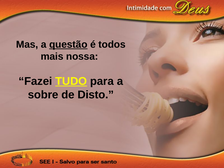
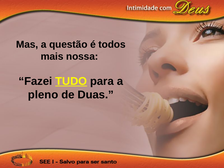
questão underline: present -> none (68, 45)
sobre: sobre -> pleno (43, 95)
Disto: Disto -> Duas (96, 95)
